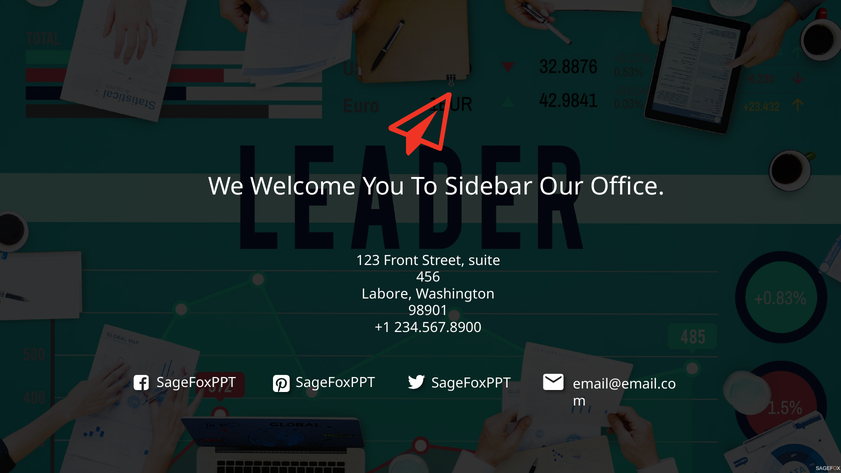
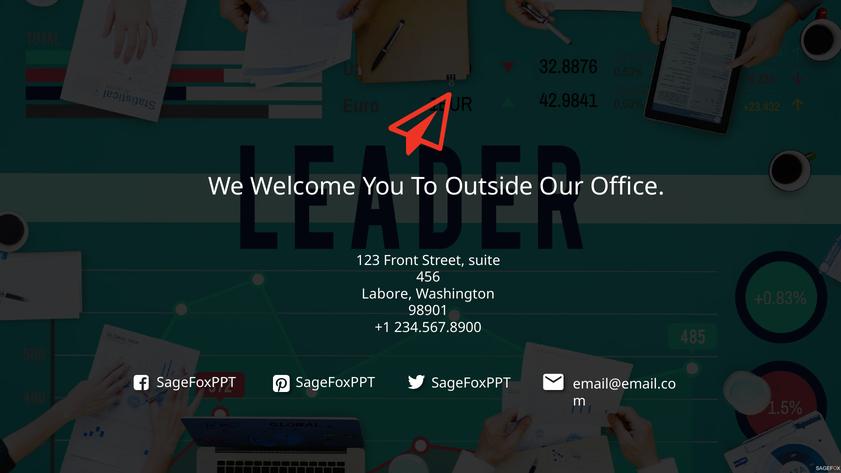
Sidebar: Sidebar -> Outside (489, 187)
